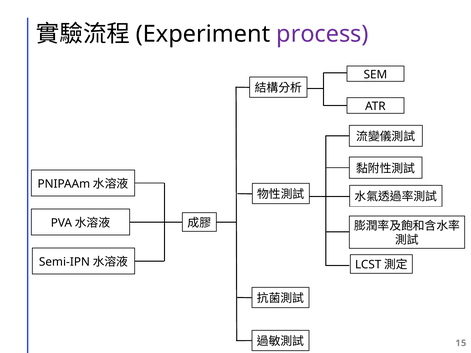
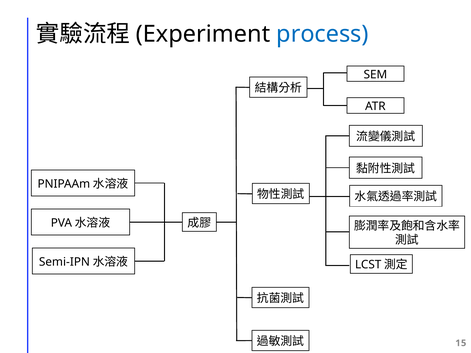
process colour: purple -> blue (322, 34)
